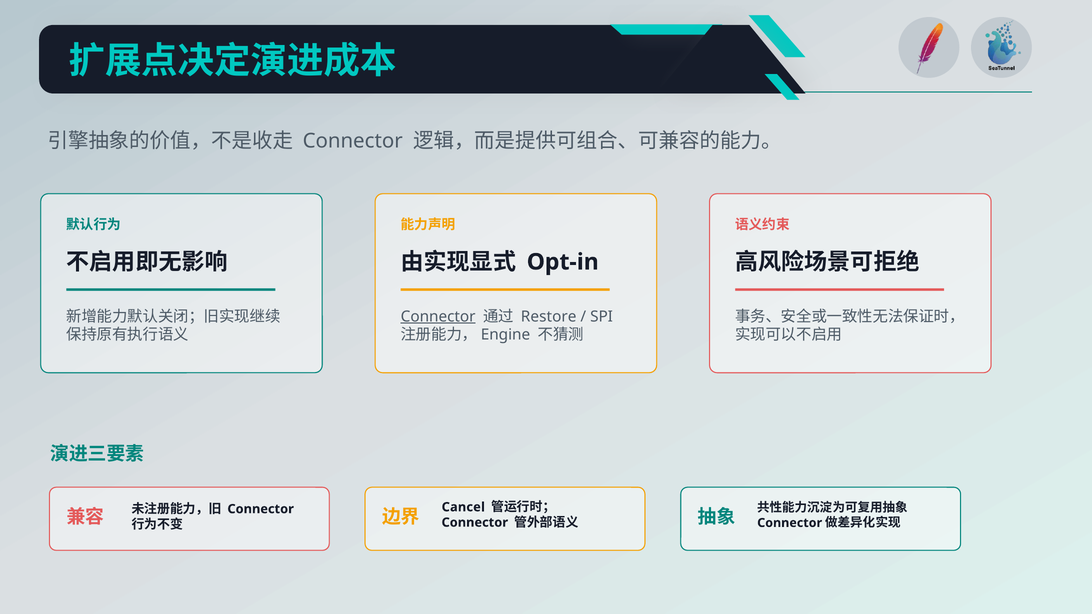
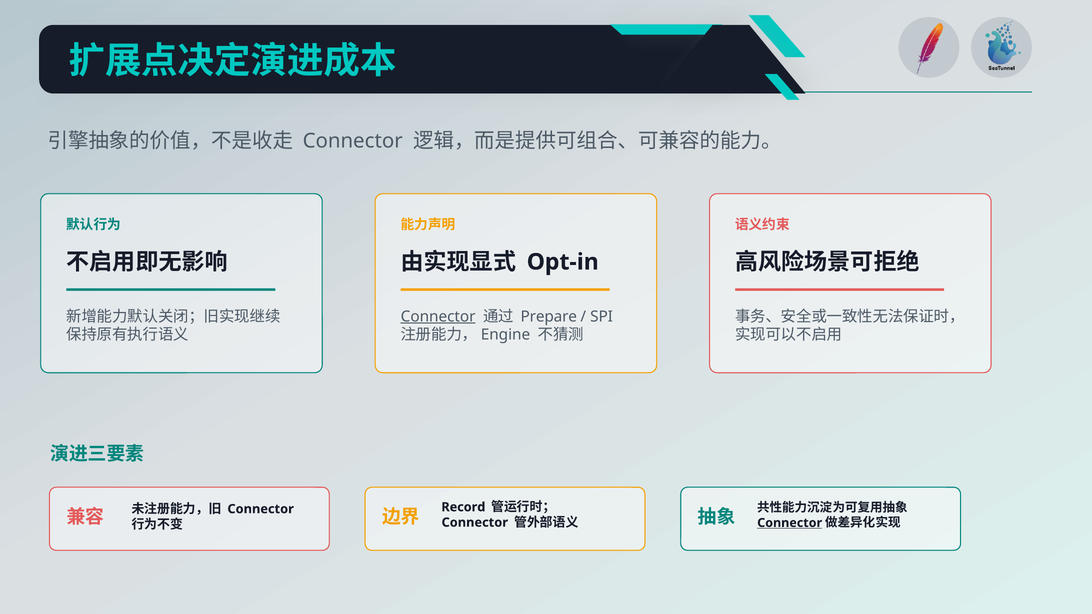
Restore: Restore -> Prepare (549, 317)
Cancel: Cancel -> Record (463, 507)
Connector underline: none -> present (790, 523)
